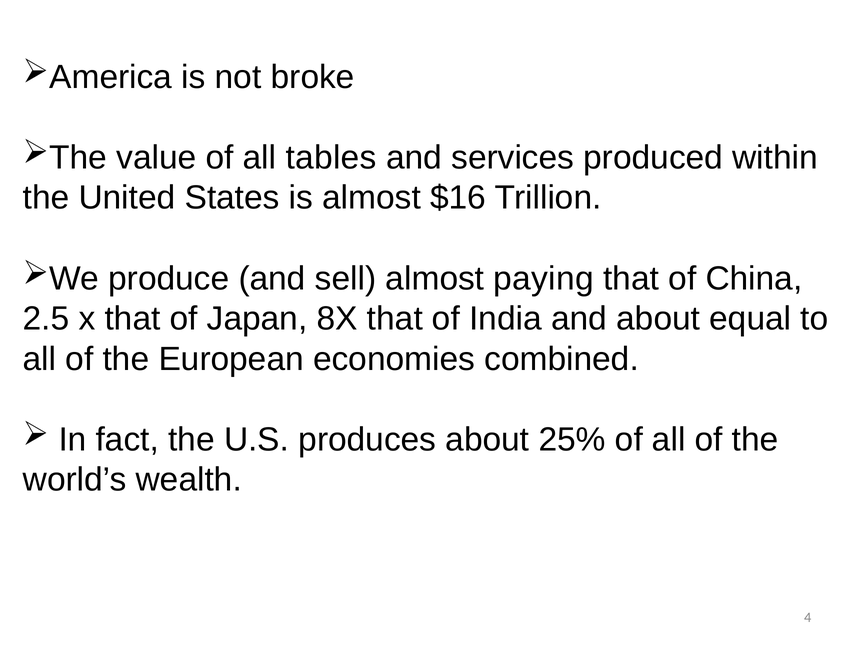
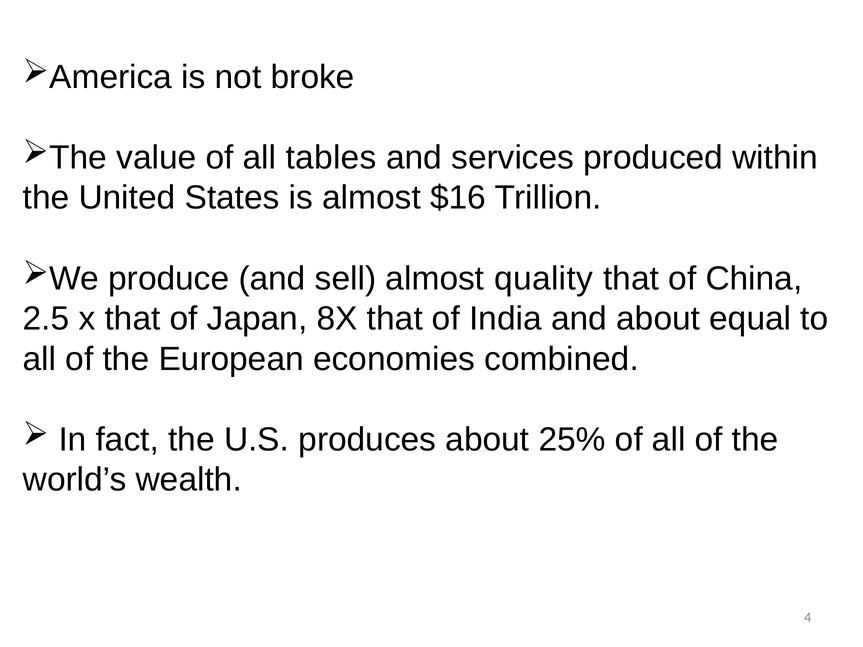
paying: paying -> quality (544, 279)
